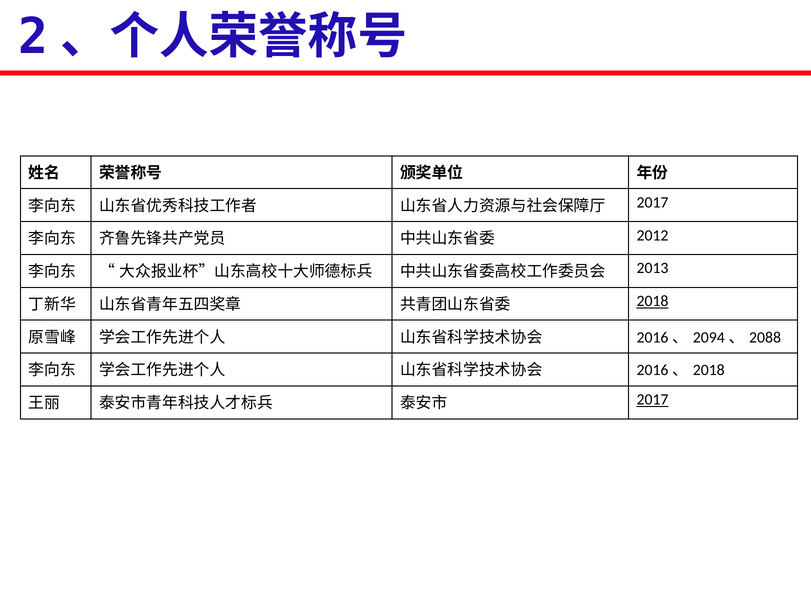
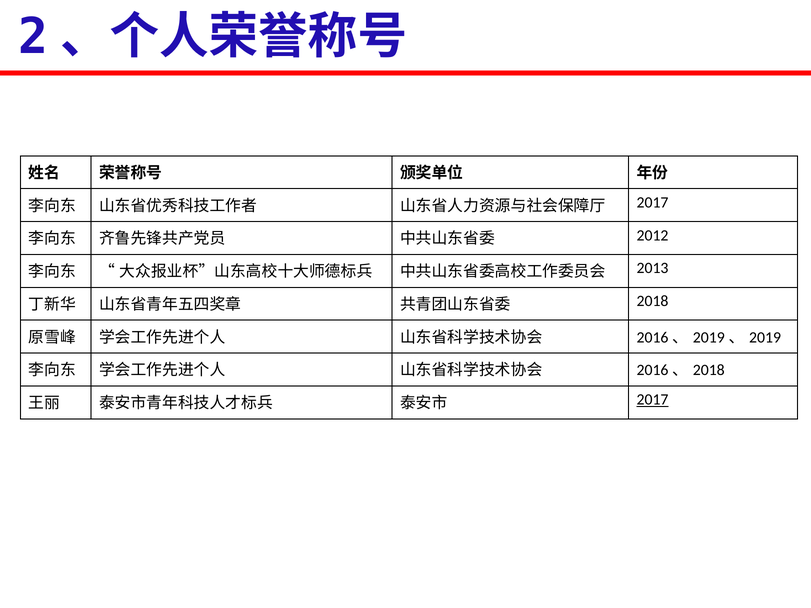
2018 underline: present -> none (653, 301)
2094: 2094 -> 2019 (709, 338)
2088: 2088 -> 2019 (765, 338)
